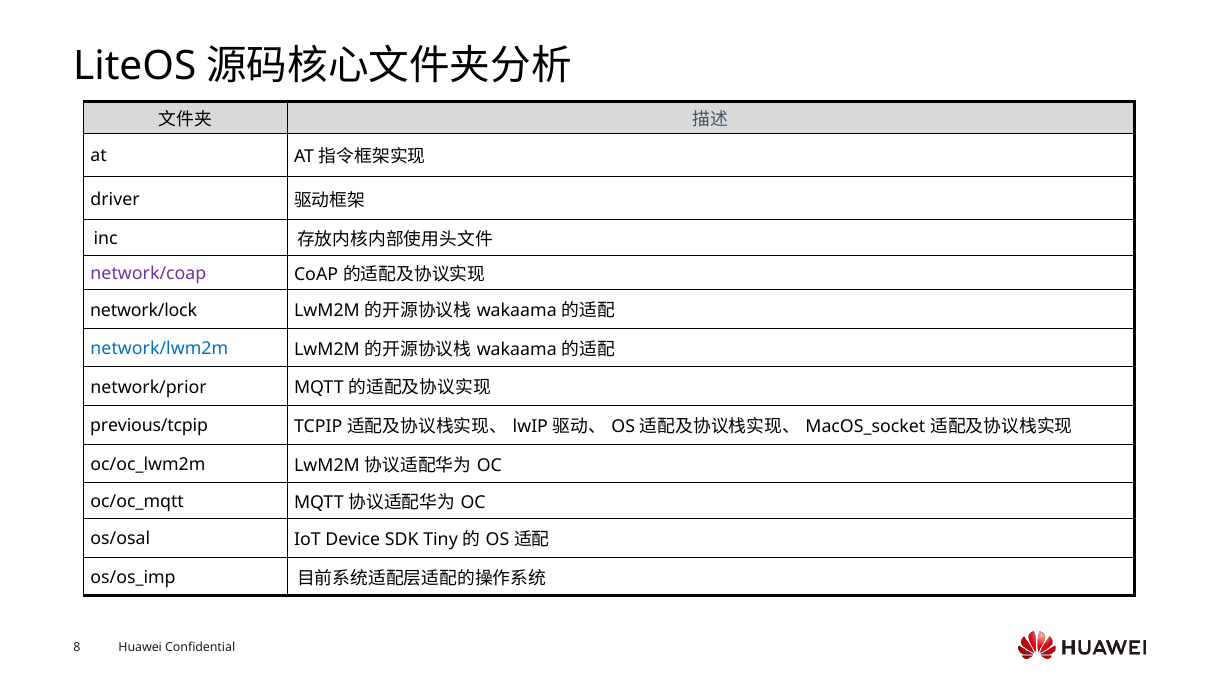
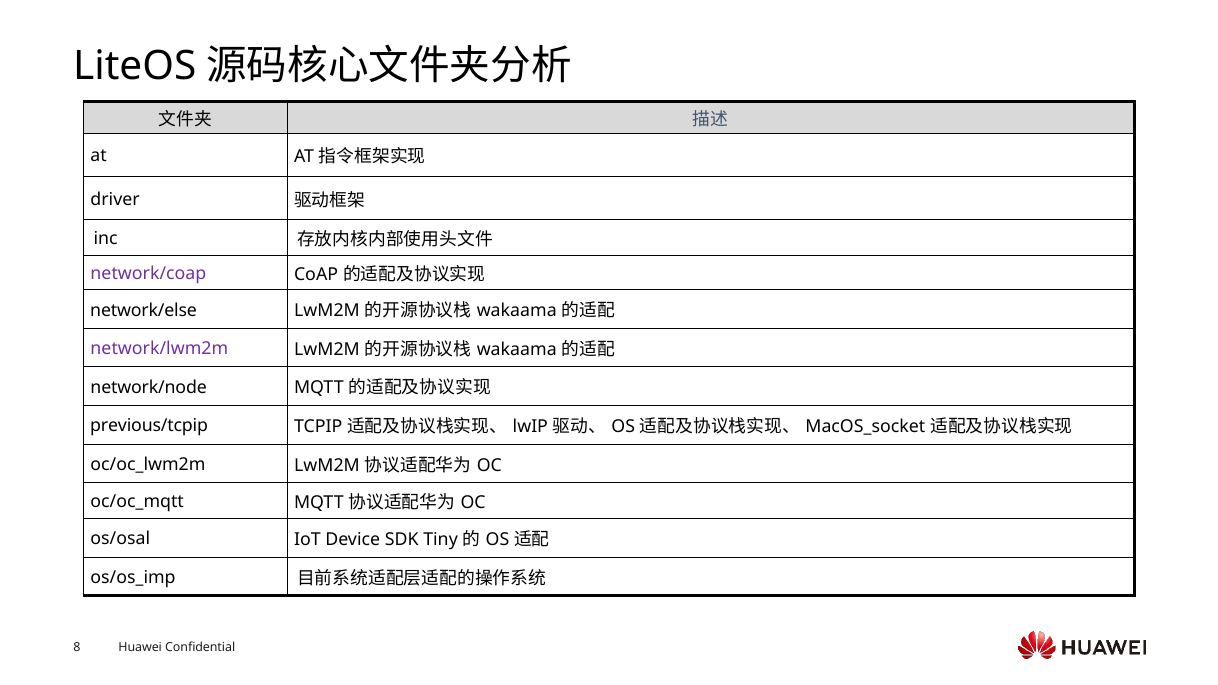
network/lock: network/lock -> network/else (144, 310)
network/lwm2m colour: blue -> purple (159, 349)
network/prior: network/prior -> network/node (149, 387)
